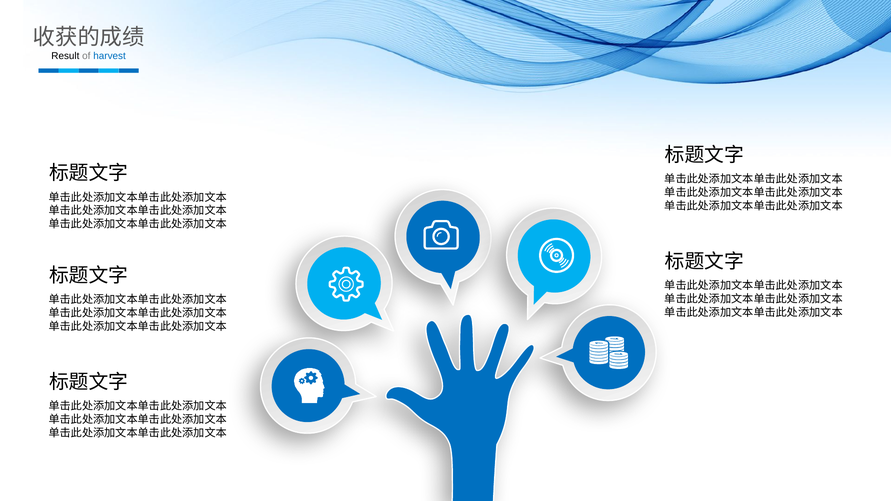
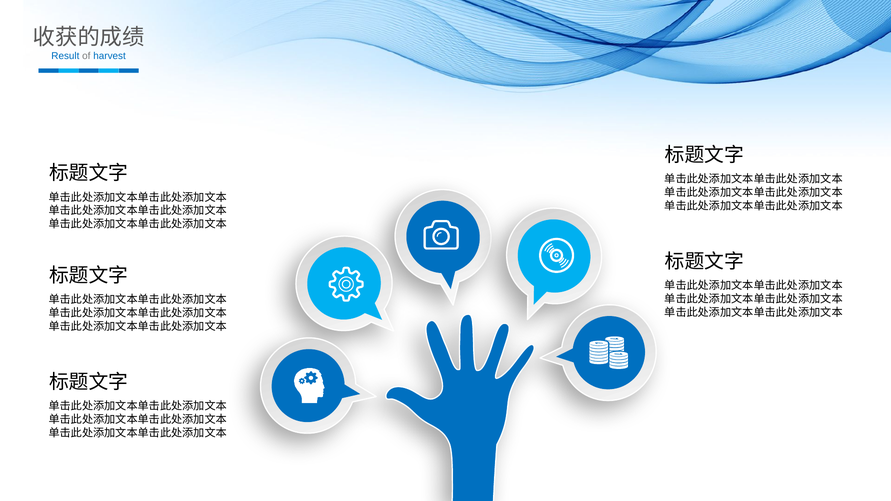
Result colour: black -> blue (65, 56)
